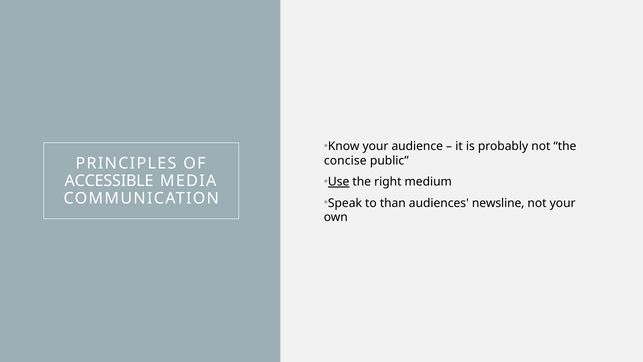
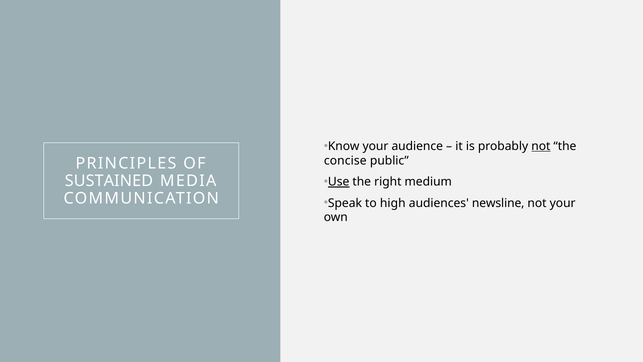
not underline: none -> present (541, 146)
ACCESSIBLE: ACCESSIBLE -> SUSTAINED (109, 181)
than: than -> high (393, 203)
